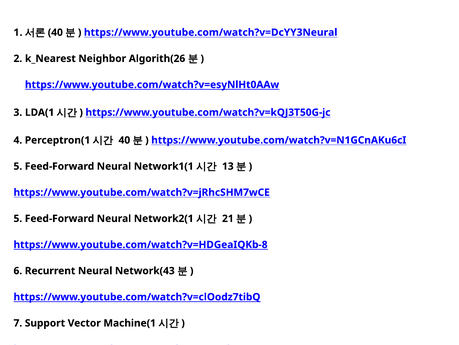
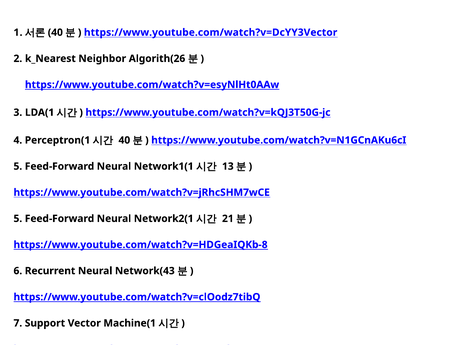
https://www.youtube.com/watch?v=DcYY3Neural: https://www.youtube.com/watch?v=DcYY3Neural -> https://www.youtube.com/watch?v=DcYY3Vector (211, 32)
